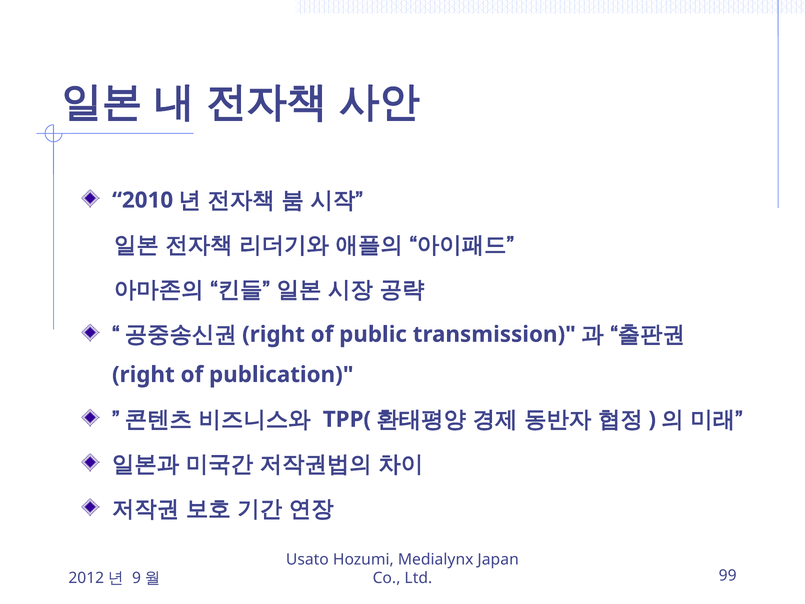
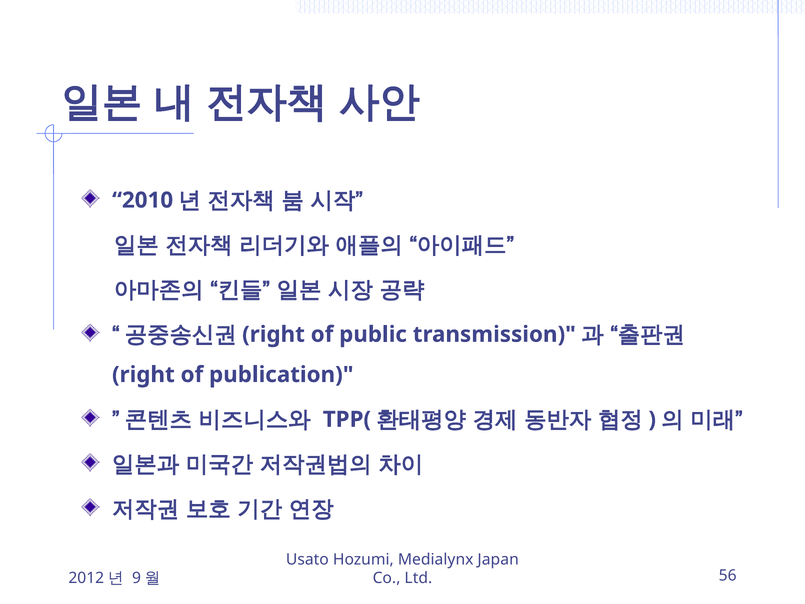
99: 99 -> 56 (728, 575)
